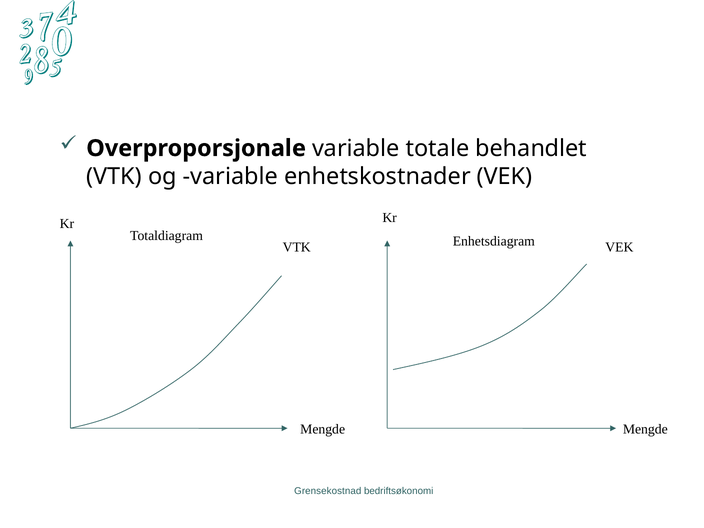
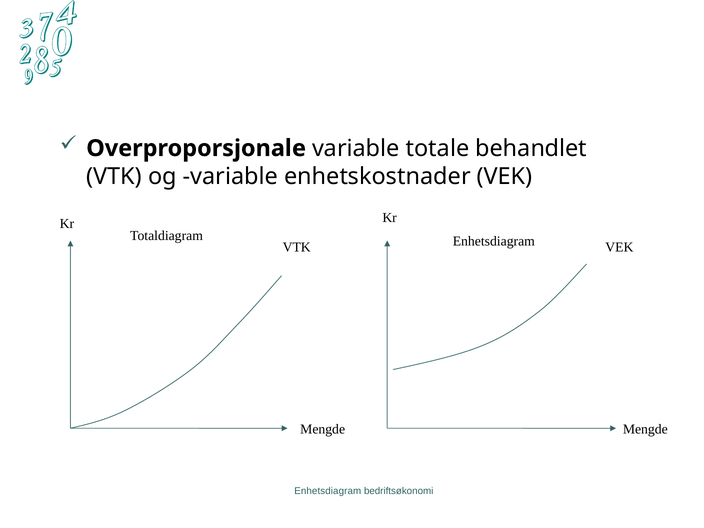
Grensekostnad: Grensekostnad -> Enhetsdiagram (328, 491)
